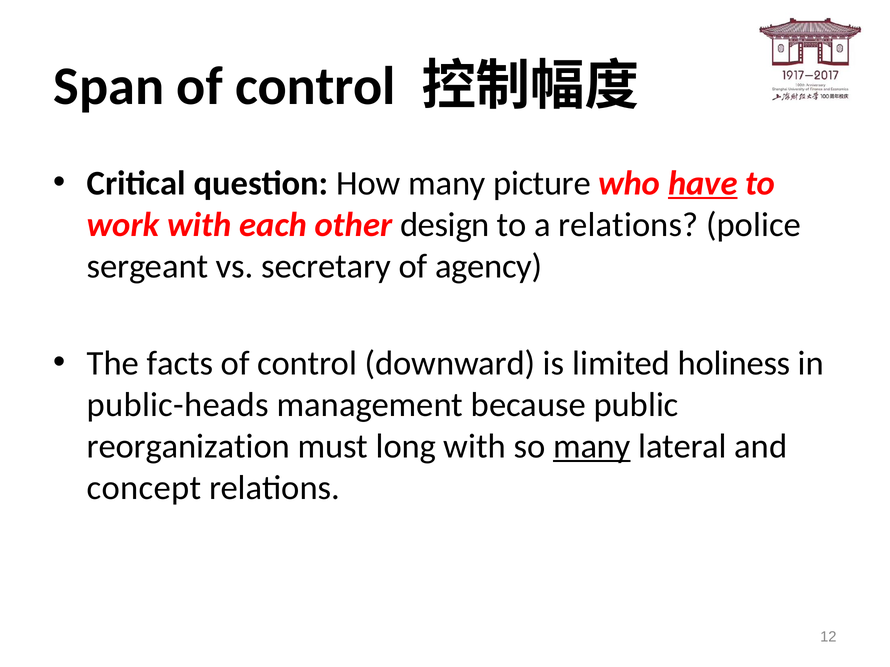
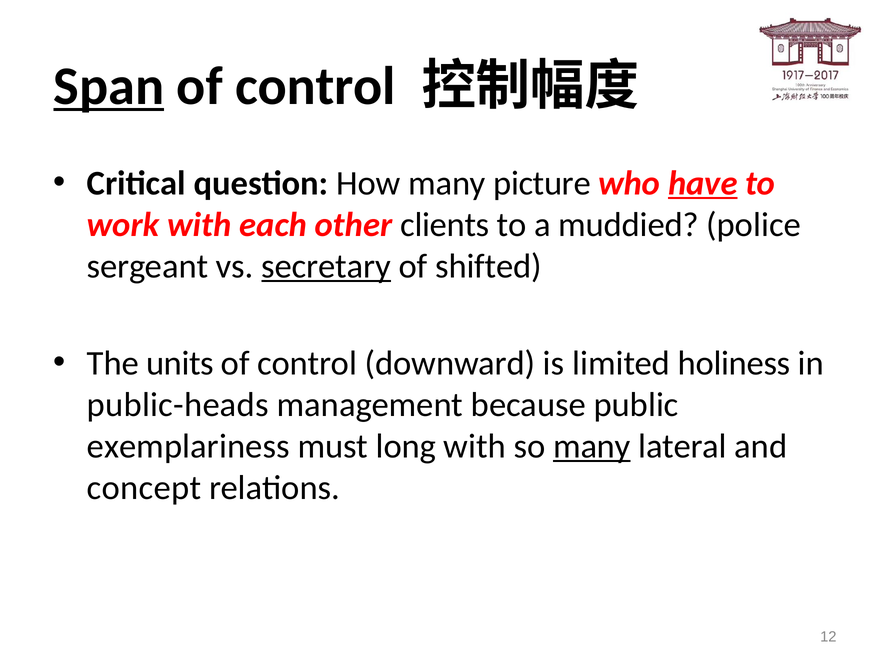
Span underline: none -> present (109, 86)
design: design -> clients (445, 225)
a relations: relations -> muddied (629, 225)
secretary underline: none -> present (326, 267)
agency: agency -> shifted (489, 267)
facts: facts -> units (180, 363)
reorganization: reorganization -> exemplariness (188, 447)
